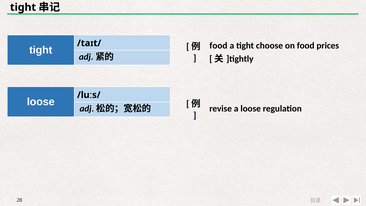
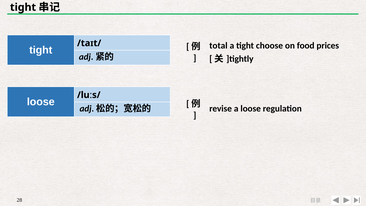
food: food -> total (218, 46)
